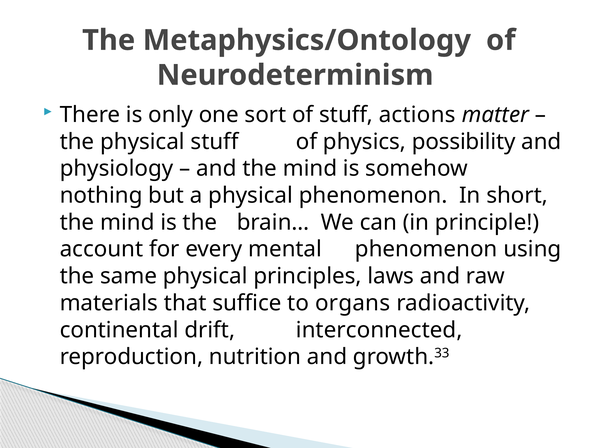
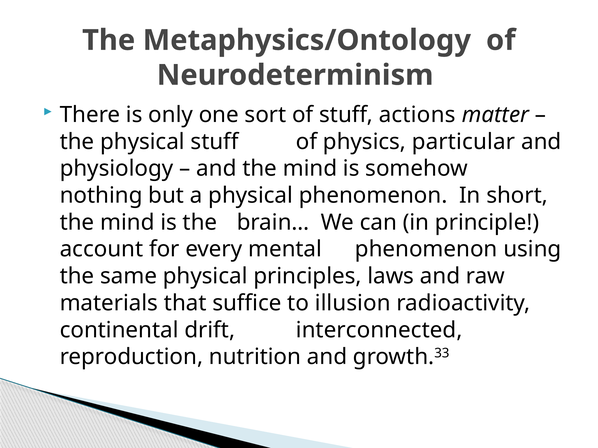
possibility: possibility -> particular (463, 142)
organs: organs -> illusion (353, 303)
